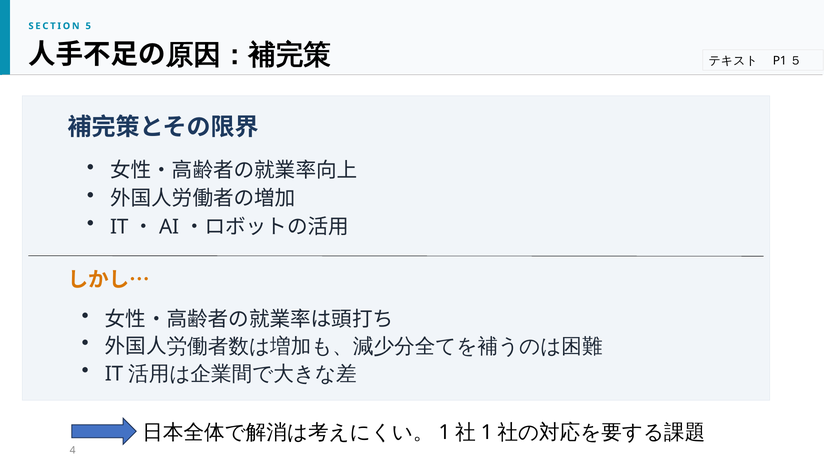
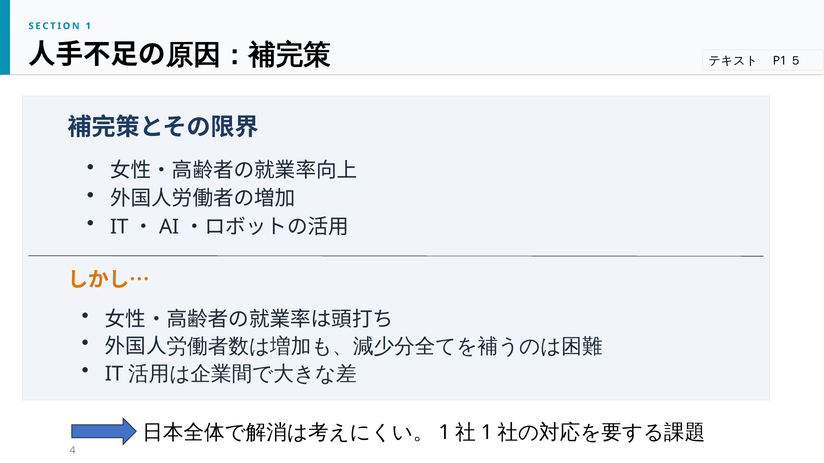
SECTION 5: 5 -> 1 (88, 26)
